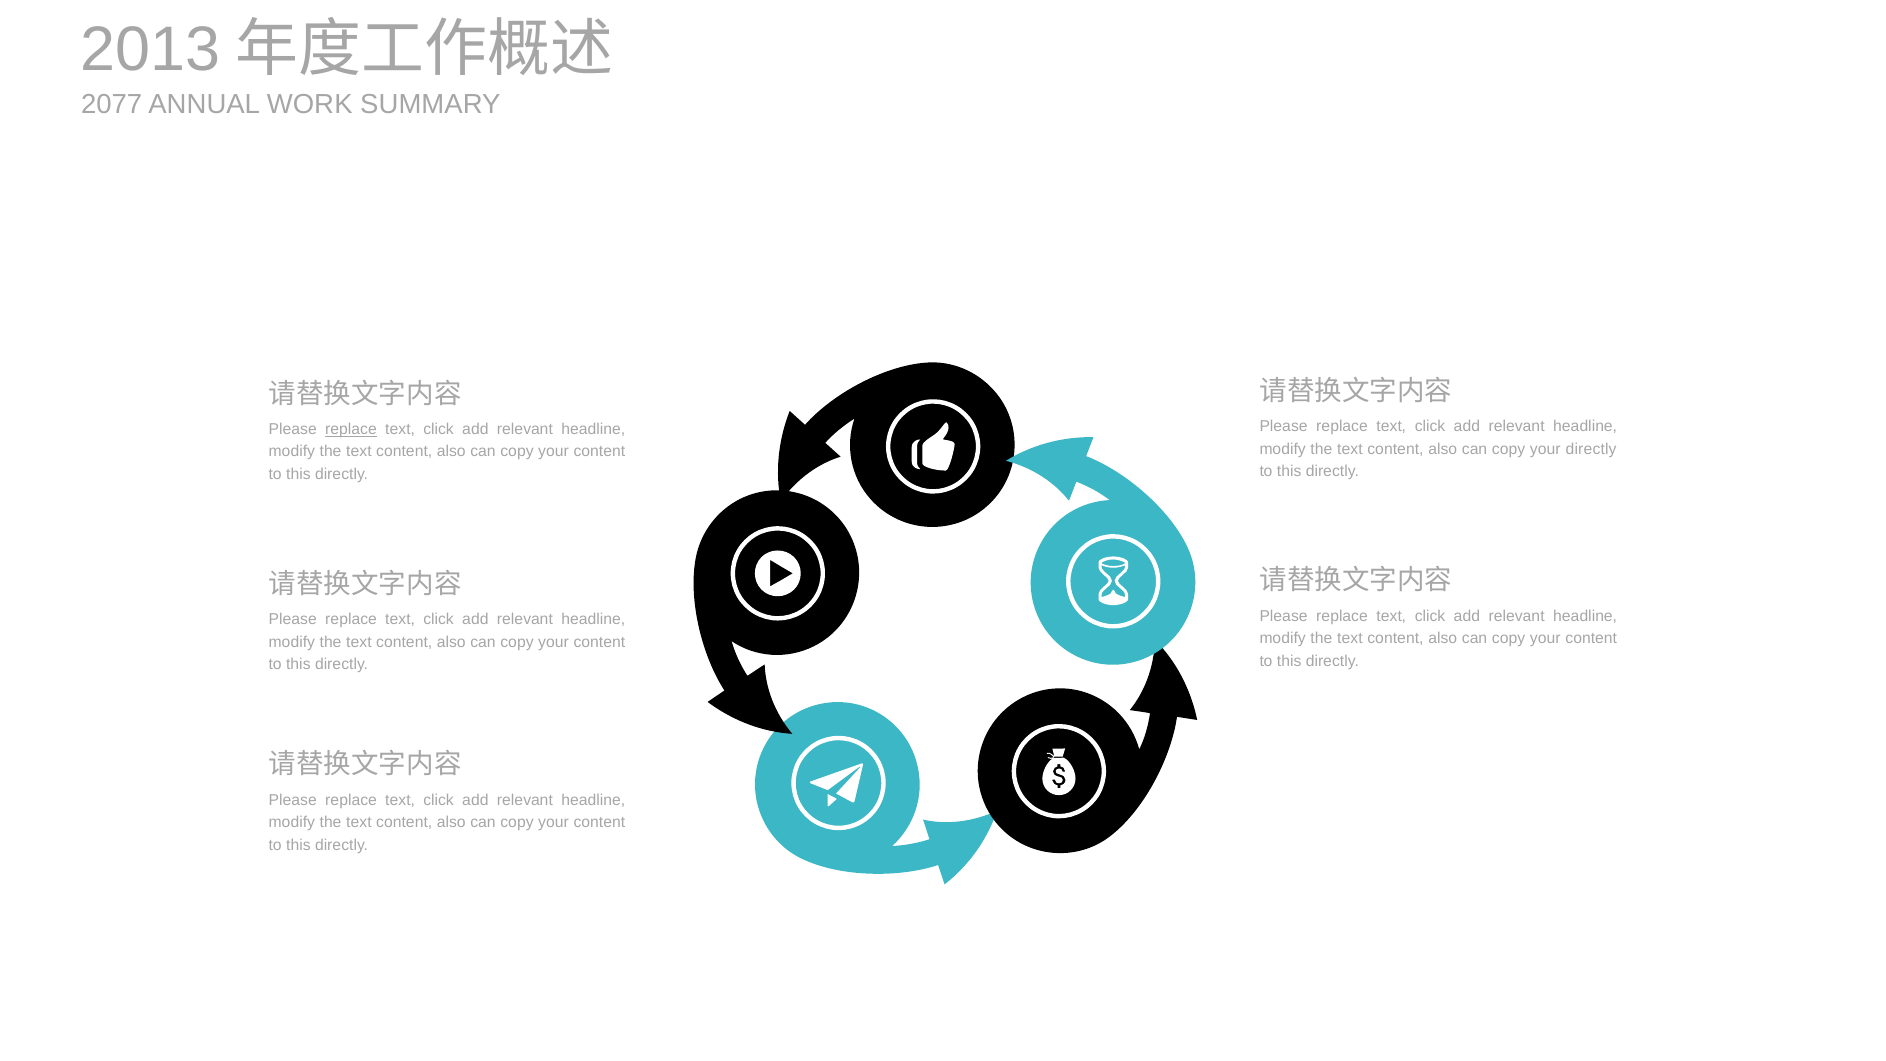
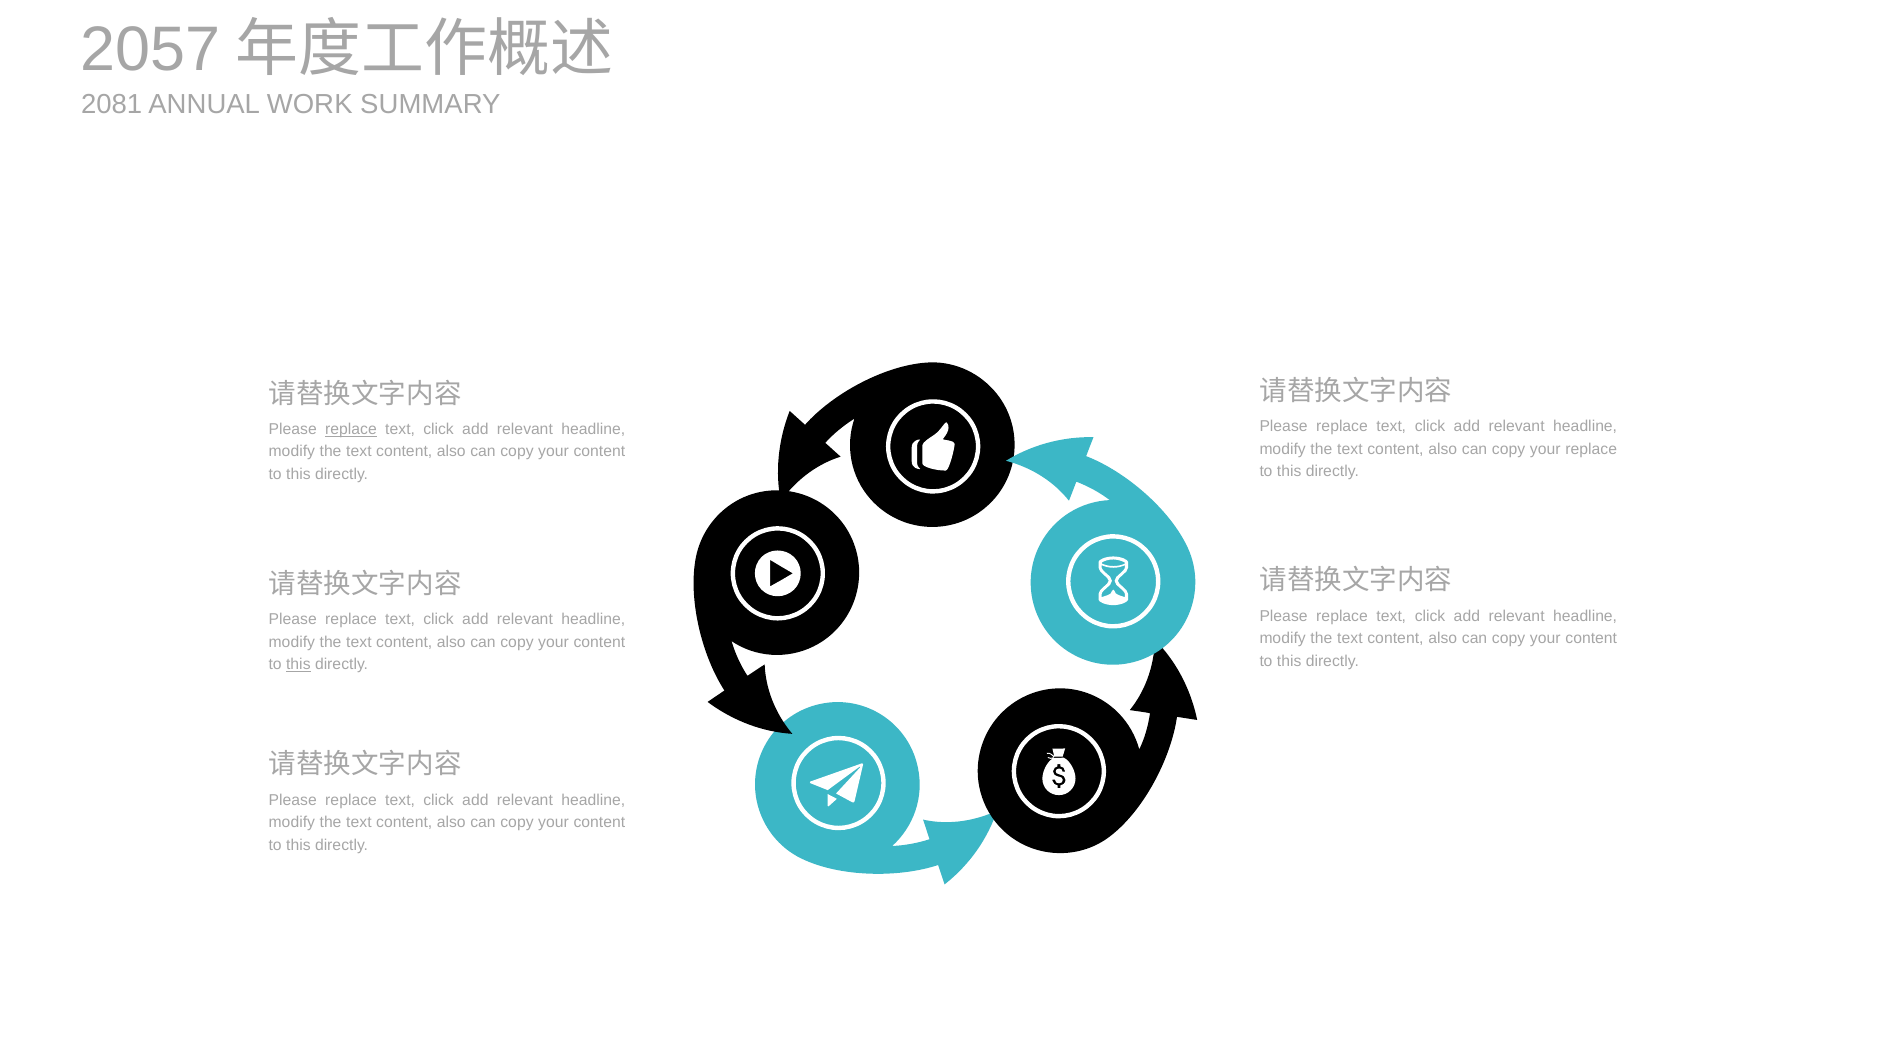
2013: 2013 -> 2057 (151, 50)
2077: 2077 -> 2081 (112, 105)
your directly: directly -> replace (1591, 449)
this underline: none -> present (298, 664)
